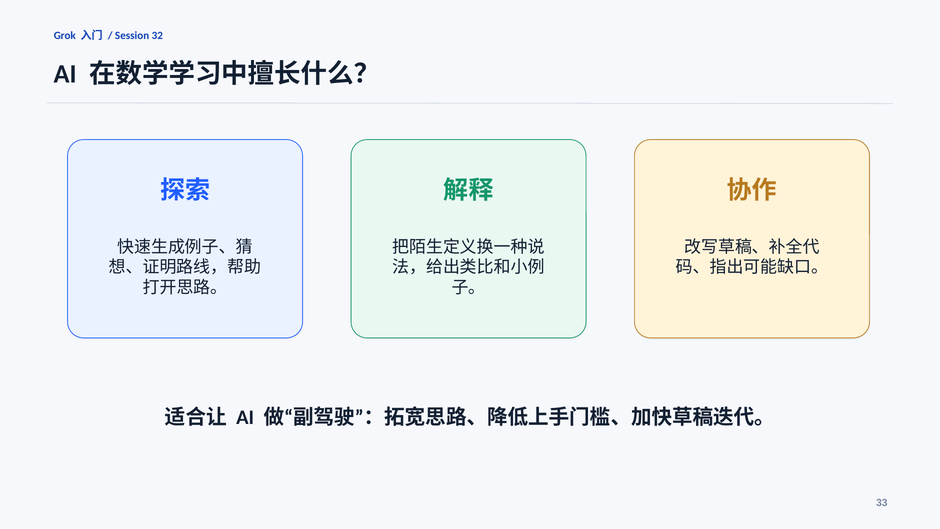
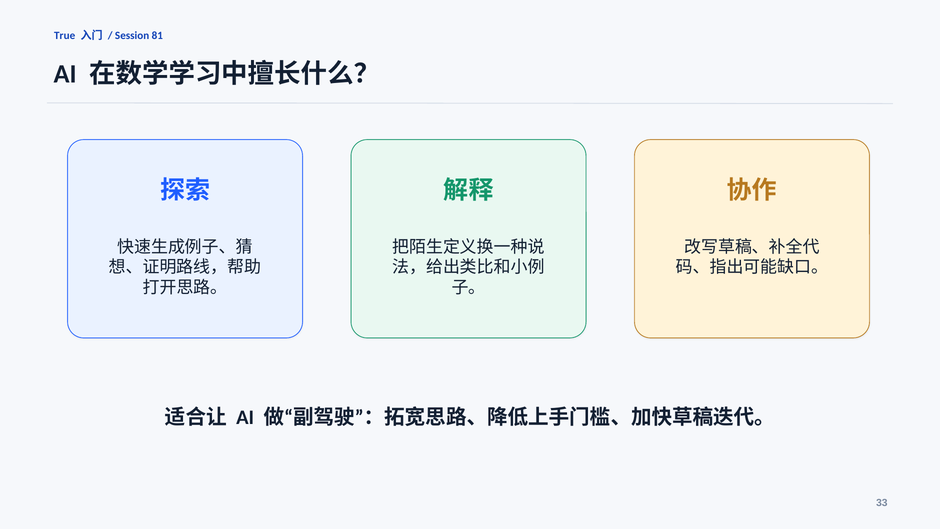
Grok: Grok -> True (65, 36)
32: 32 -> 81 (157, 36)
